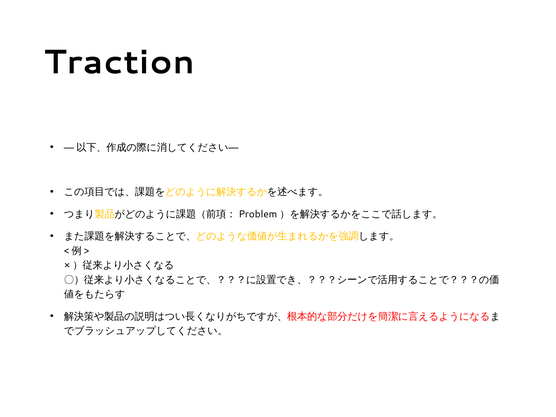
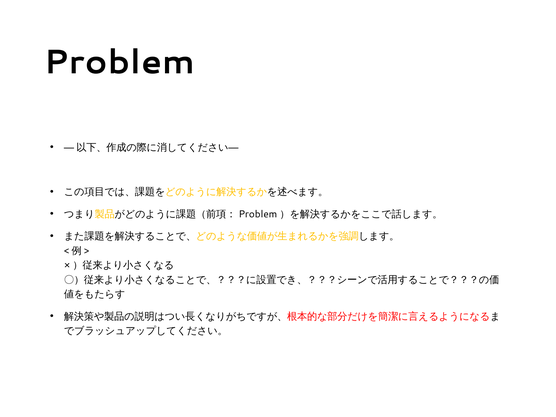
Traction: Traction -> Problem (119, 62)
